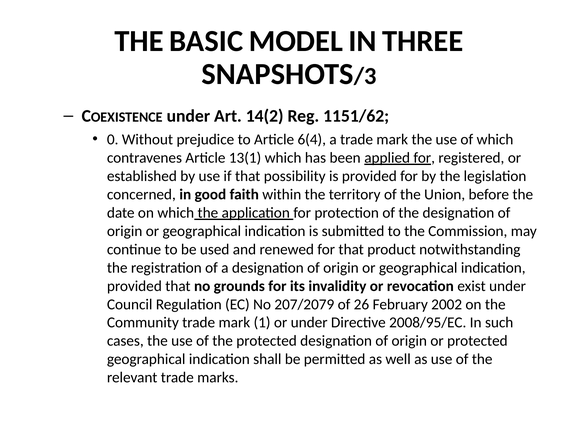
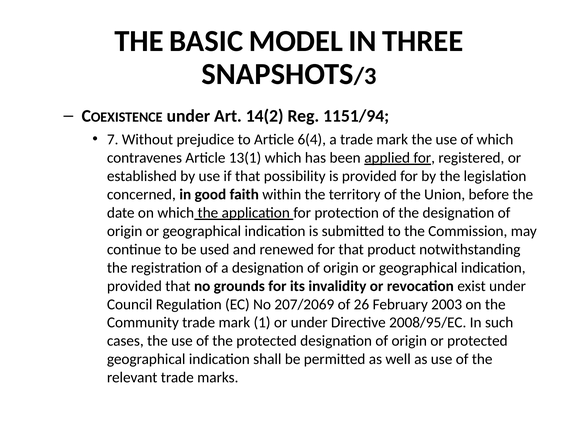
1151/62: 1151/62 -> 1151/94 (356, 116)
0: 0 -> 7 (113, 139)
207/2079: 207/2079 -> 207/2069 (304, 304)
2002: 2002 -> 2003 (447, 304)
